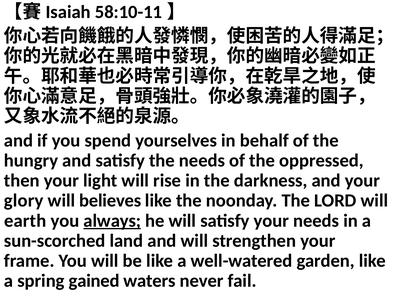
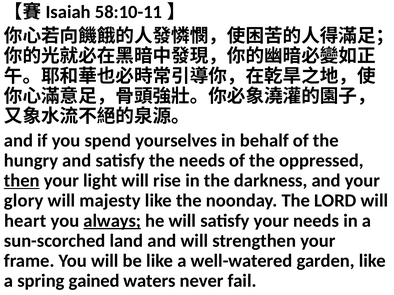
then underline: none -> present (22, 181)
believes: believes -> majesty (110, 201)
earth: earth -> heart (25, 221)
